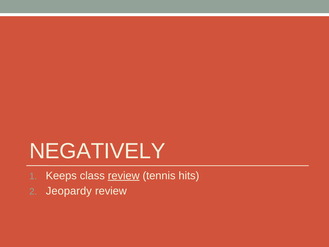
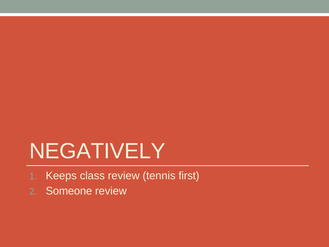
review underline: present -> none (124, 175)
hits: hits -> first (189, 175)
Jeopardy: Jeopardy -> Someone (69, 191)
